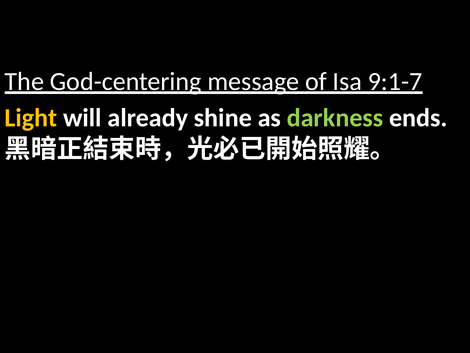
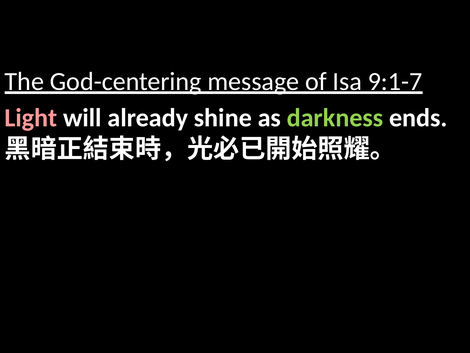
Light colour: yellow -> pink (31, 118)
